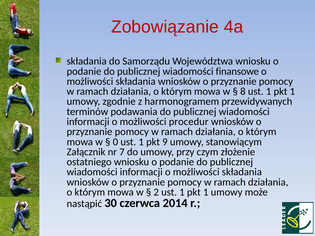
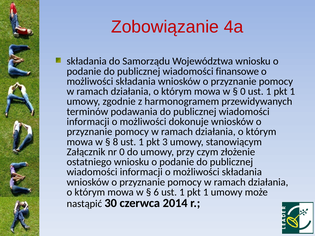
8: 8 -> 0 (243, 92)
procedur: procedur -> dokonuje (189, 122)
0: 0 -> 8 (115, 142)
9: 9 -> 3 (165, 142)
nr 7: 7 -> 0 (122, 152)
2: 2 -> 6 (156, 192)
